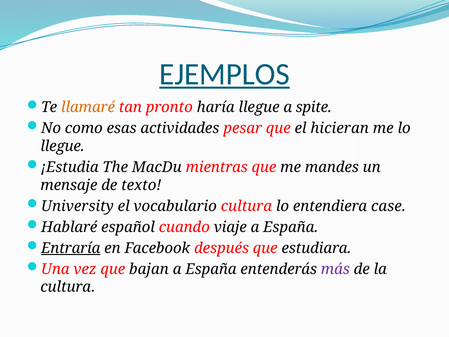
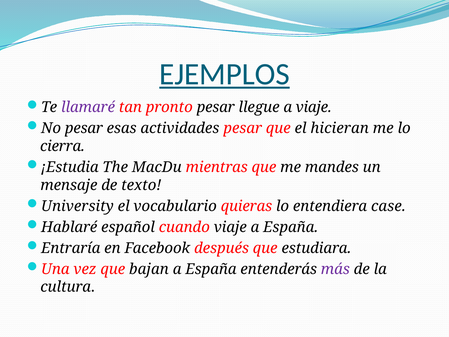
llamaré colour: orange -> purple (88, 107)
pronto haría: haría -> pesar (216, 107)
a spite: spite -> viaje (314, 107)
No como: como -> pesar (84, 128)
llegue: llegue -> cierra (62, 146)
vocabulario cultura: cultura -> quieras (246, 206)
Entraría underline: present -> none (71, 248)
